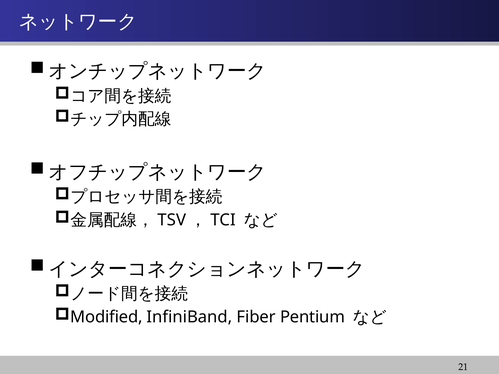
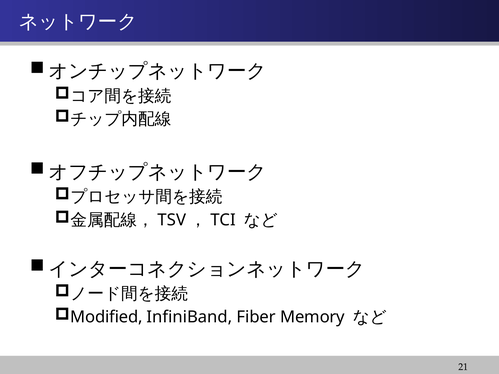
Pentium: Pentium -> Memory (312, 317)
